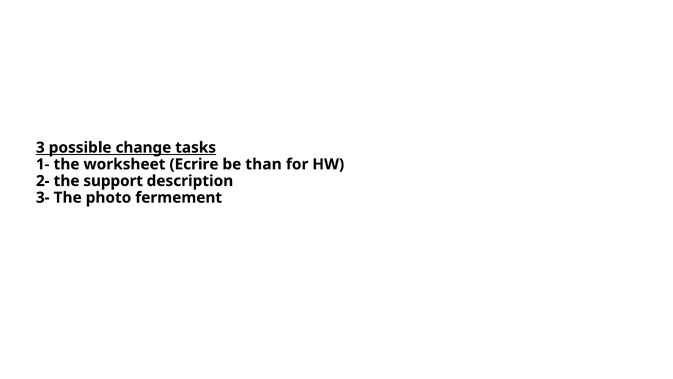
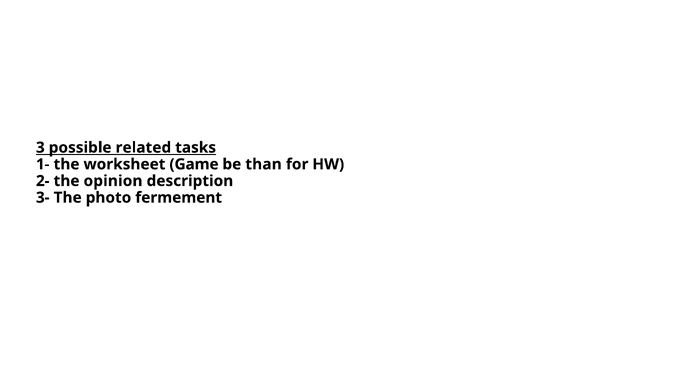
change: change -> related (143, 147)
Ecrire: Ecrire -> Game (194, 164)
support: support -> opinion (113, 181)
